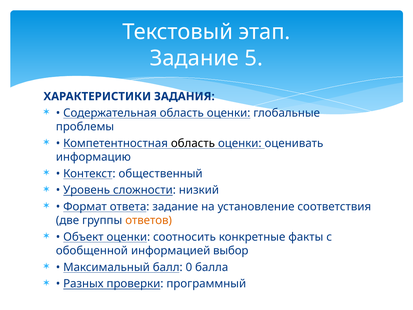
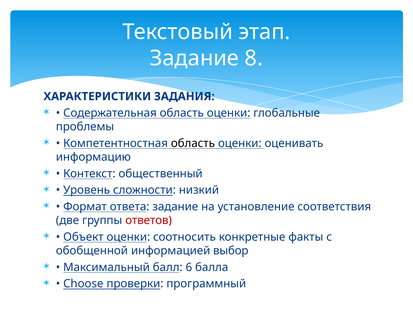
5: 5 -> 8 (254, 58)
ответов colour: orange -> red (149, 220)
0: 0 -> 6 (189, 267)
Разных: Разных -> Choose (83, 284)
